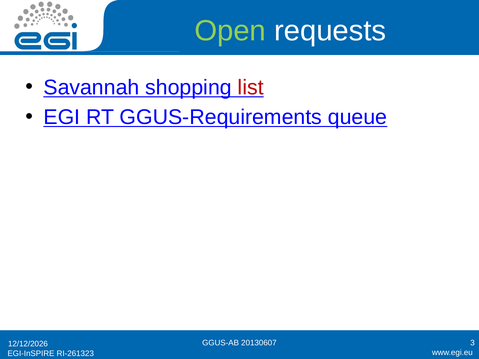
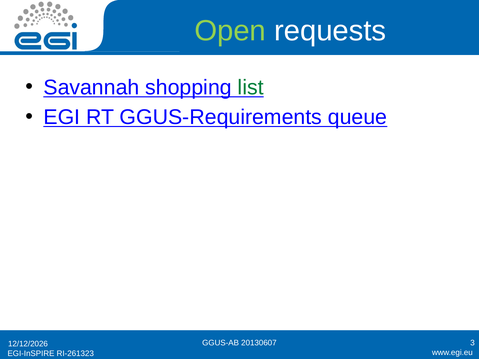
list colour: red -> green (251, 87)
